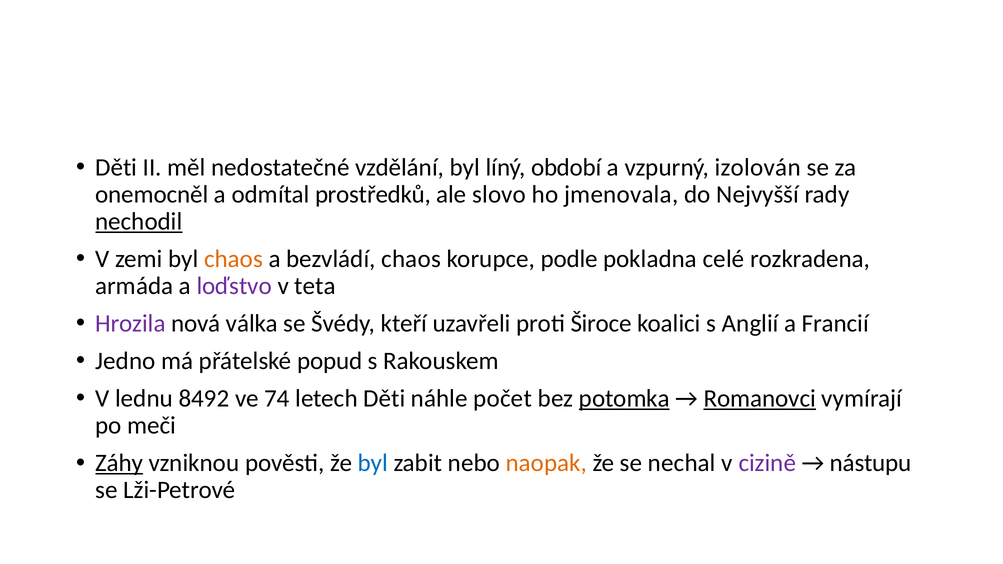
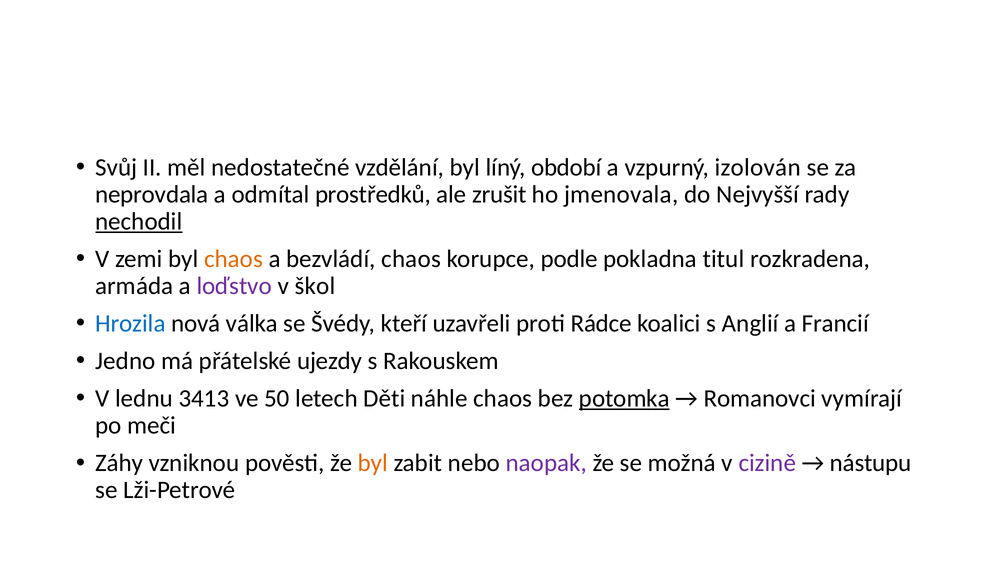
Děti: Děti -> Svůj (116, 167)
onemocněl: onemocněl -> neprovdala (152, 194)
slovo: slovo -> zrušit (499, 194)
celé: celé -> titul (724, 259)
teta: teta -> škol (315, 286)
Hrozila colour: purple -> blue (130, 324)
Široce: Široce -> Rádce (601, 324)
popud: popud -> ujezdy (330, 361)
8492: 8492 -> 3413 (204, 399)
74: 74 -> 50 (277, 399)
náhle počet: počet -> chaos (503, 399)
Romanovci underline: present -> none (760, 399)
Záhy underline: present -> none (119, 463)
byl colour: blue -> orange (373, 463)
naopak colour: orange -> purple (546, 463)
nechal: nechal -> možná (682, 463)
